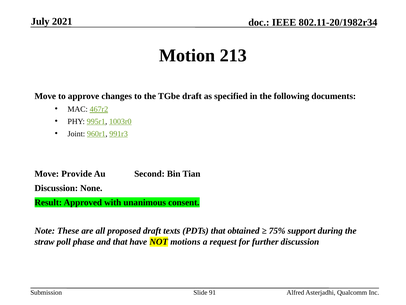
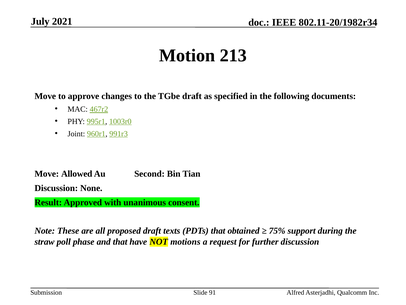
Provide: Provide -> Allowed (77, 174)
